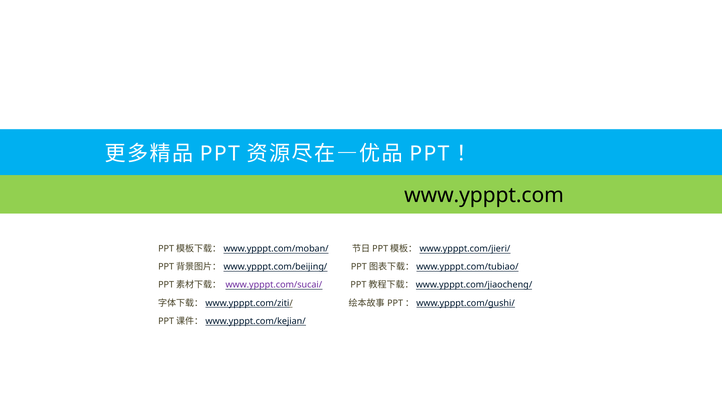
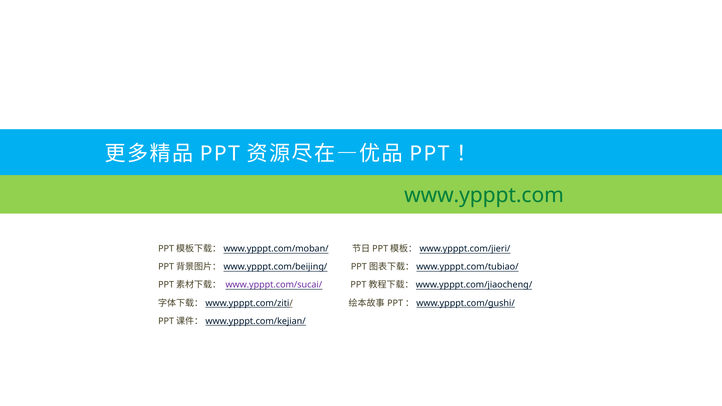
www.ypppt.com colour: black -> green (484, 196)
